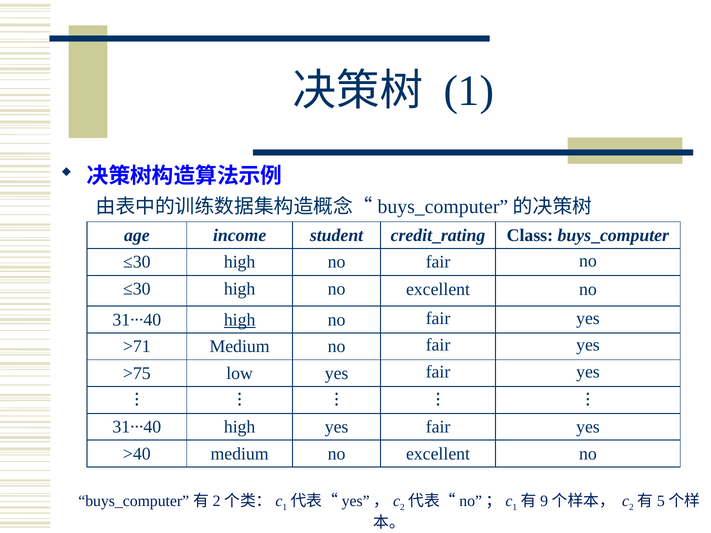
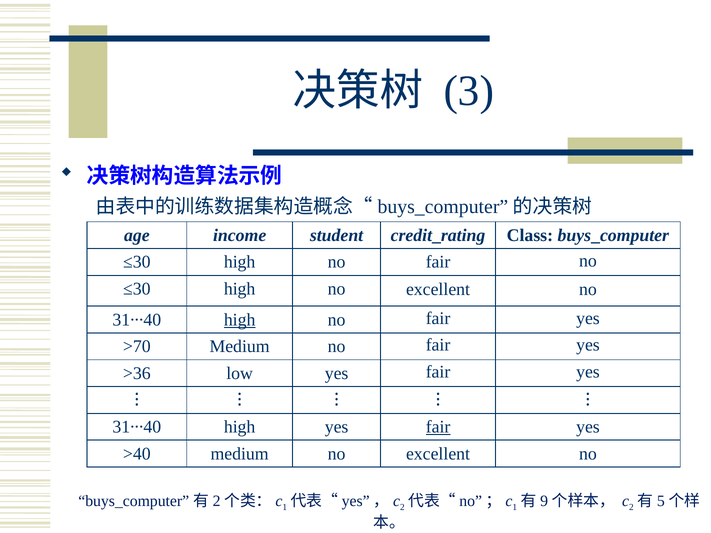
1: 1 -> 3 (469, 91)
>71: >71 -> >70 (137, 347)
>75: >75 -> >36 (137, 373)
fair underline: none -> present (438, 427)
